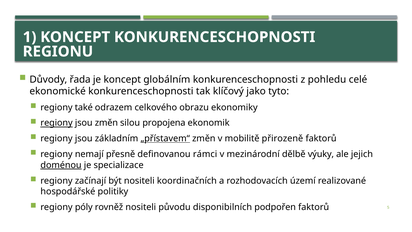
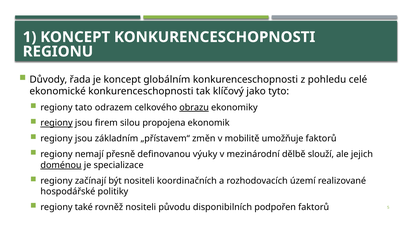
také: také -> tato (84, 107)
obrazu underline: none -> present (194, 107)
jsou změn: změn -> firem (106, 123)
„přístavem“ underline: present -> none (165, 139)
přirozeně: přirozeně -> umožňuje (283, 139)
rámci: rámci -> výuky (205, 154)
výuky: výuky -> slouží (321, 154)
póly: póly -> také (84, 207)
